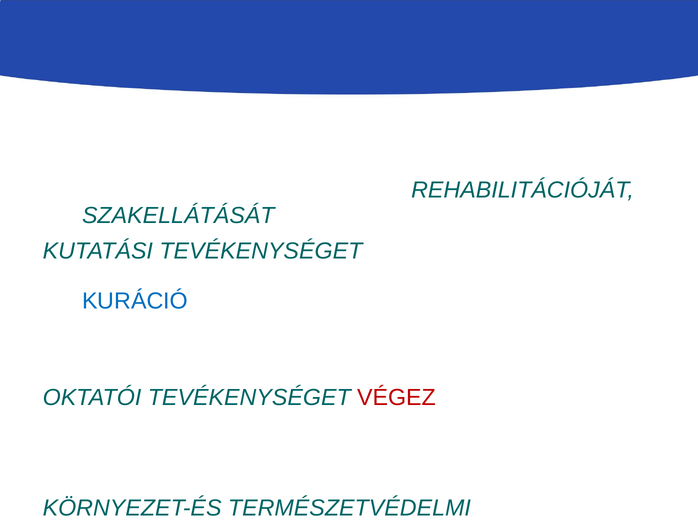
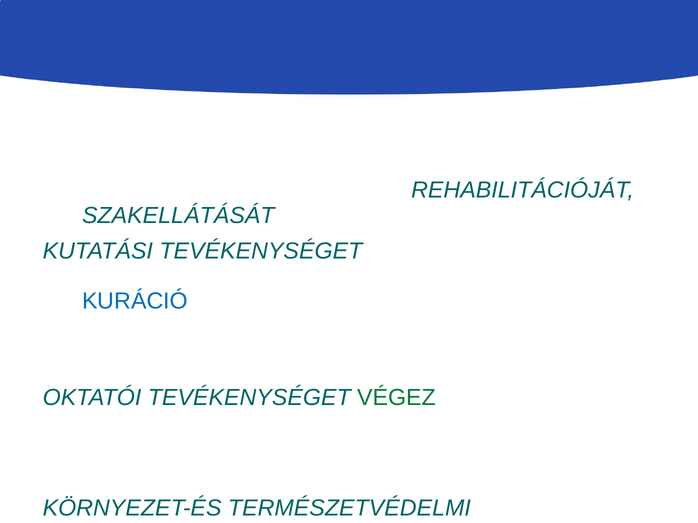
VÉGEZ colour: red -> green (397, 398)
